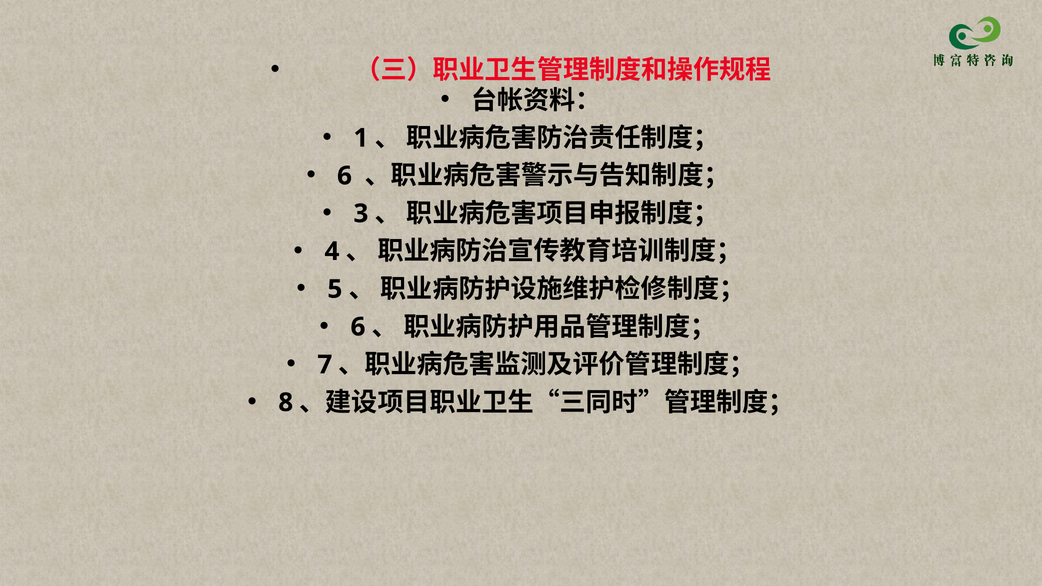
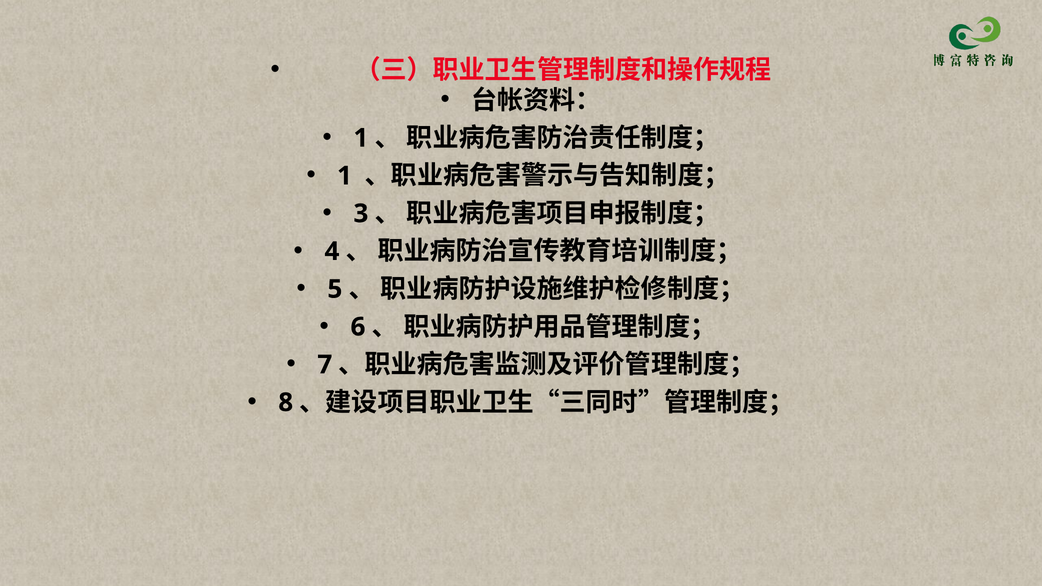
6: 6 -> 1 (345, 176)
